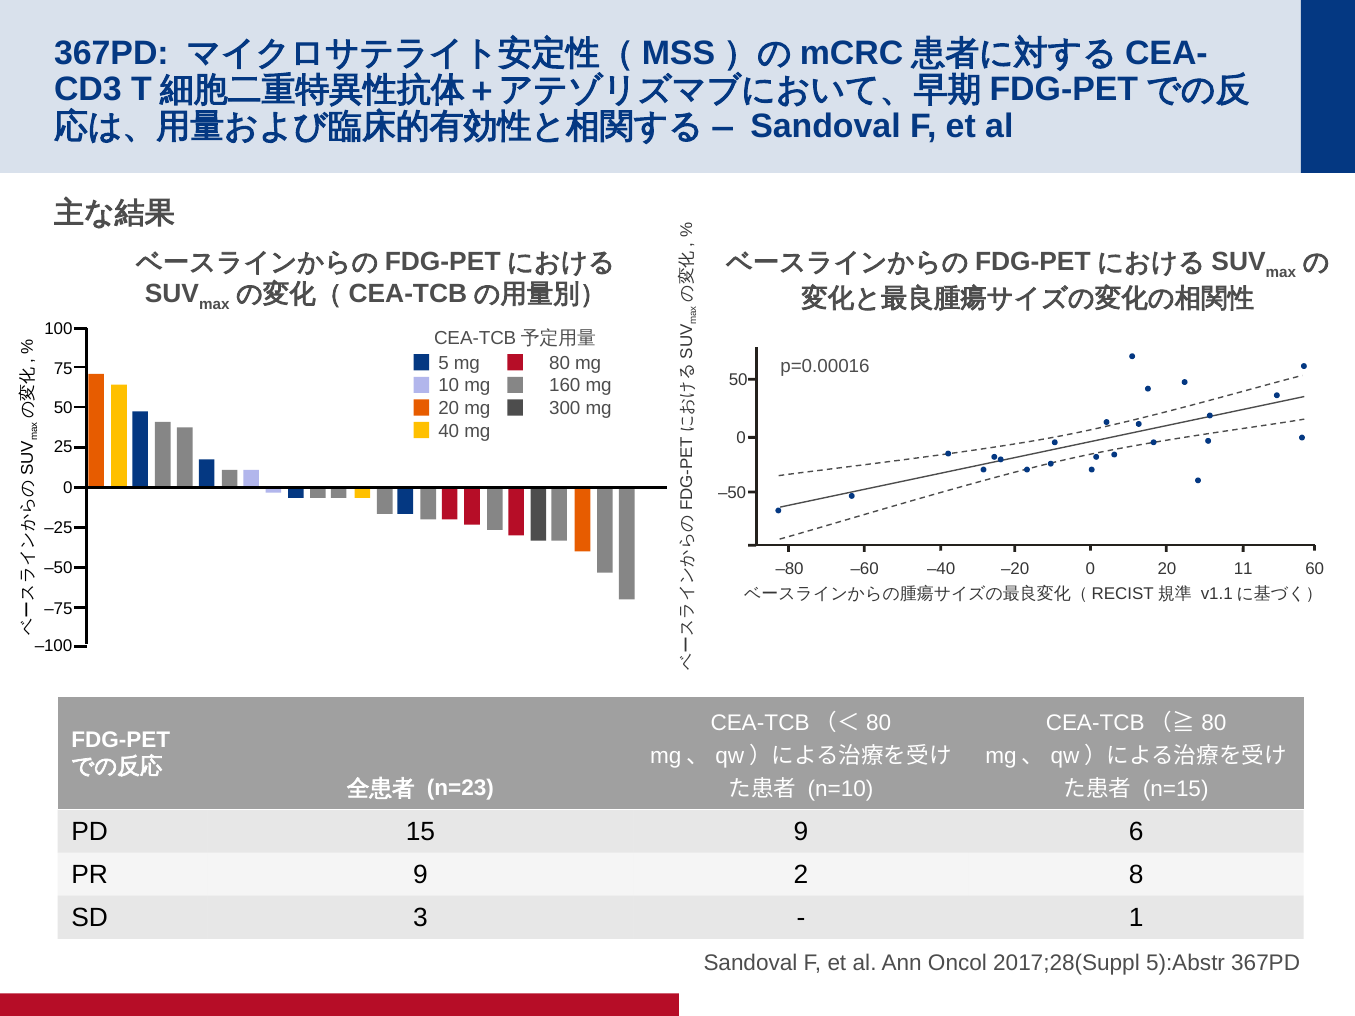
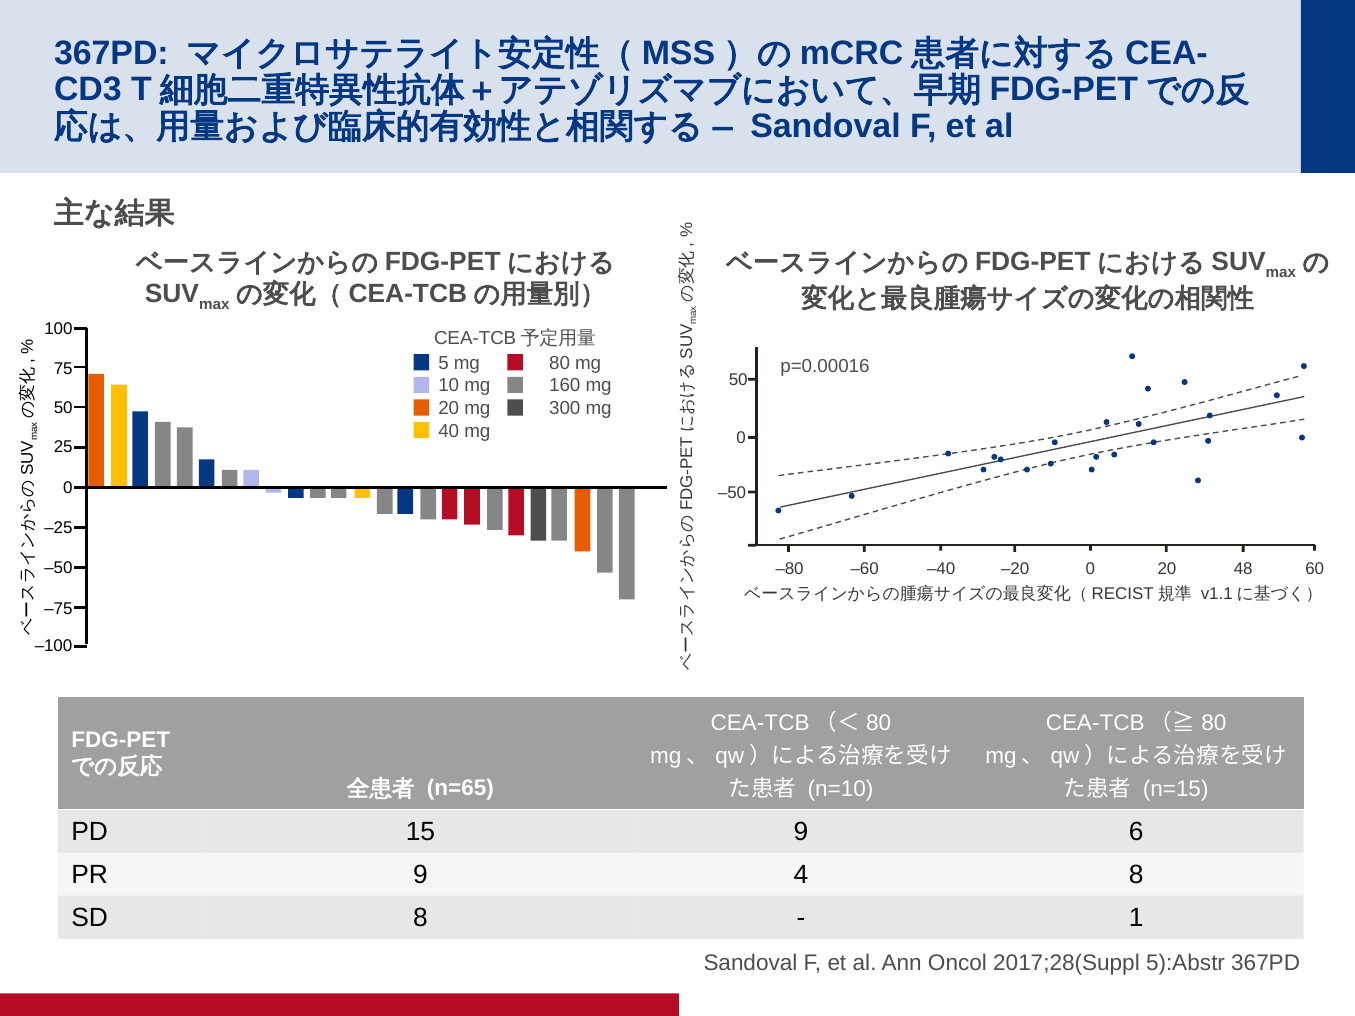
11: 11 -> 48 (1243, 569)
n=23: n=23 -> n=65 (460, 789)
2: 2 -> 4 (801, 875)
SD 3: 3 -> 8 (420, 918)
